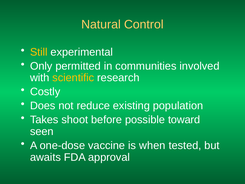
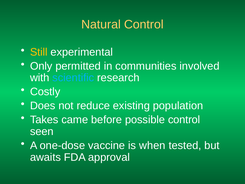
scientific colour: yellow -> light blue (73, 78)
shoot: shoot -> came (75, 120)
possible toward: toward -> control (184, 120)
